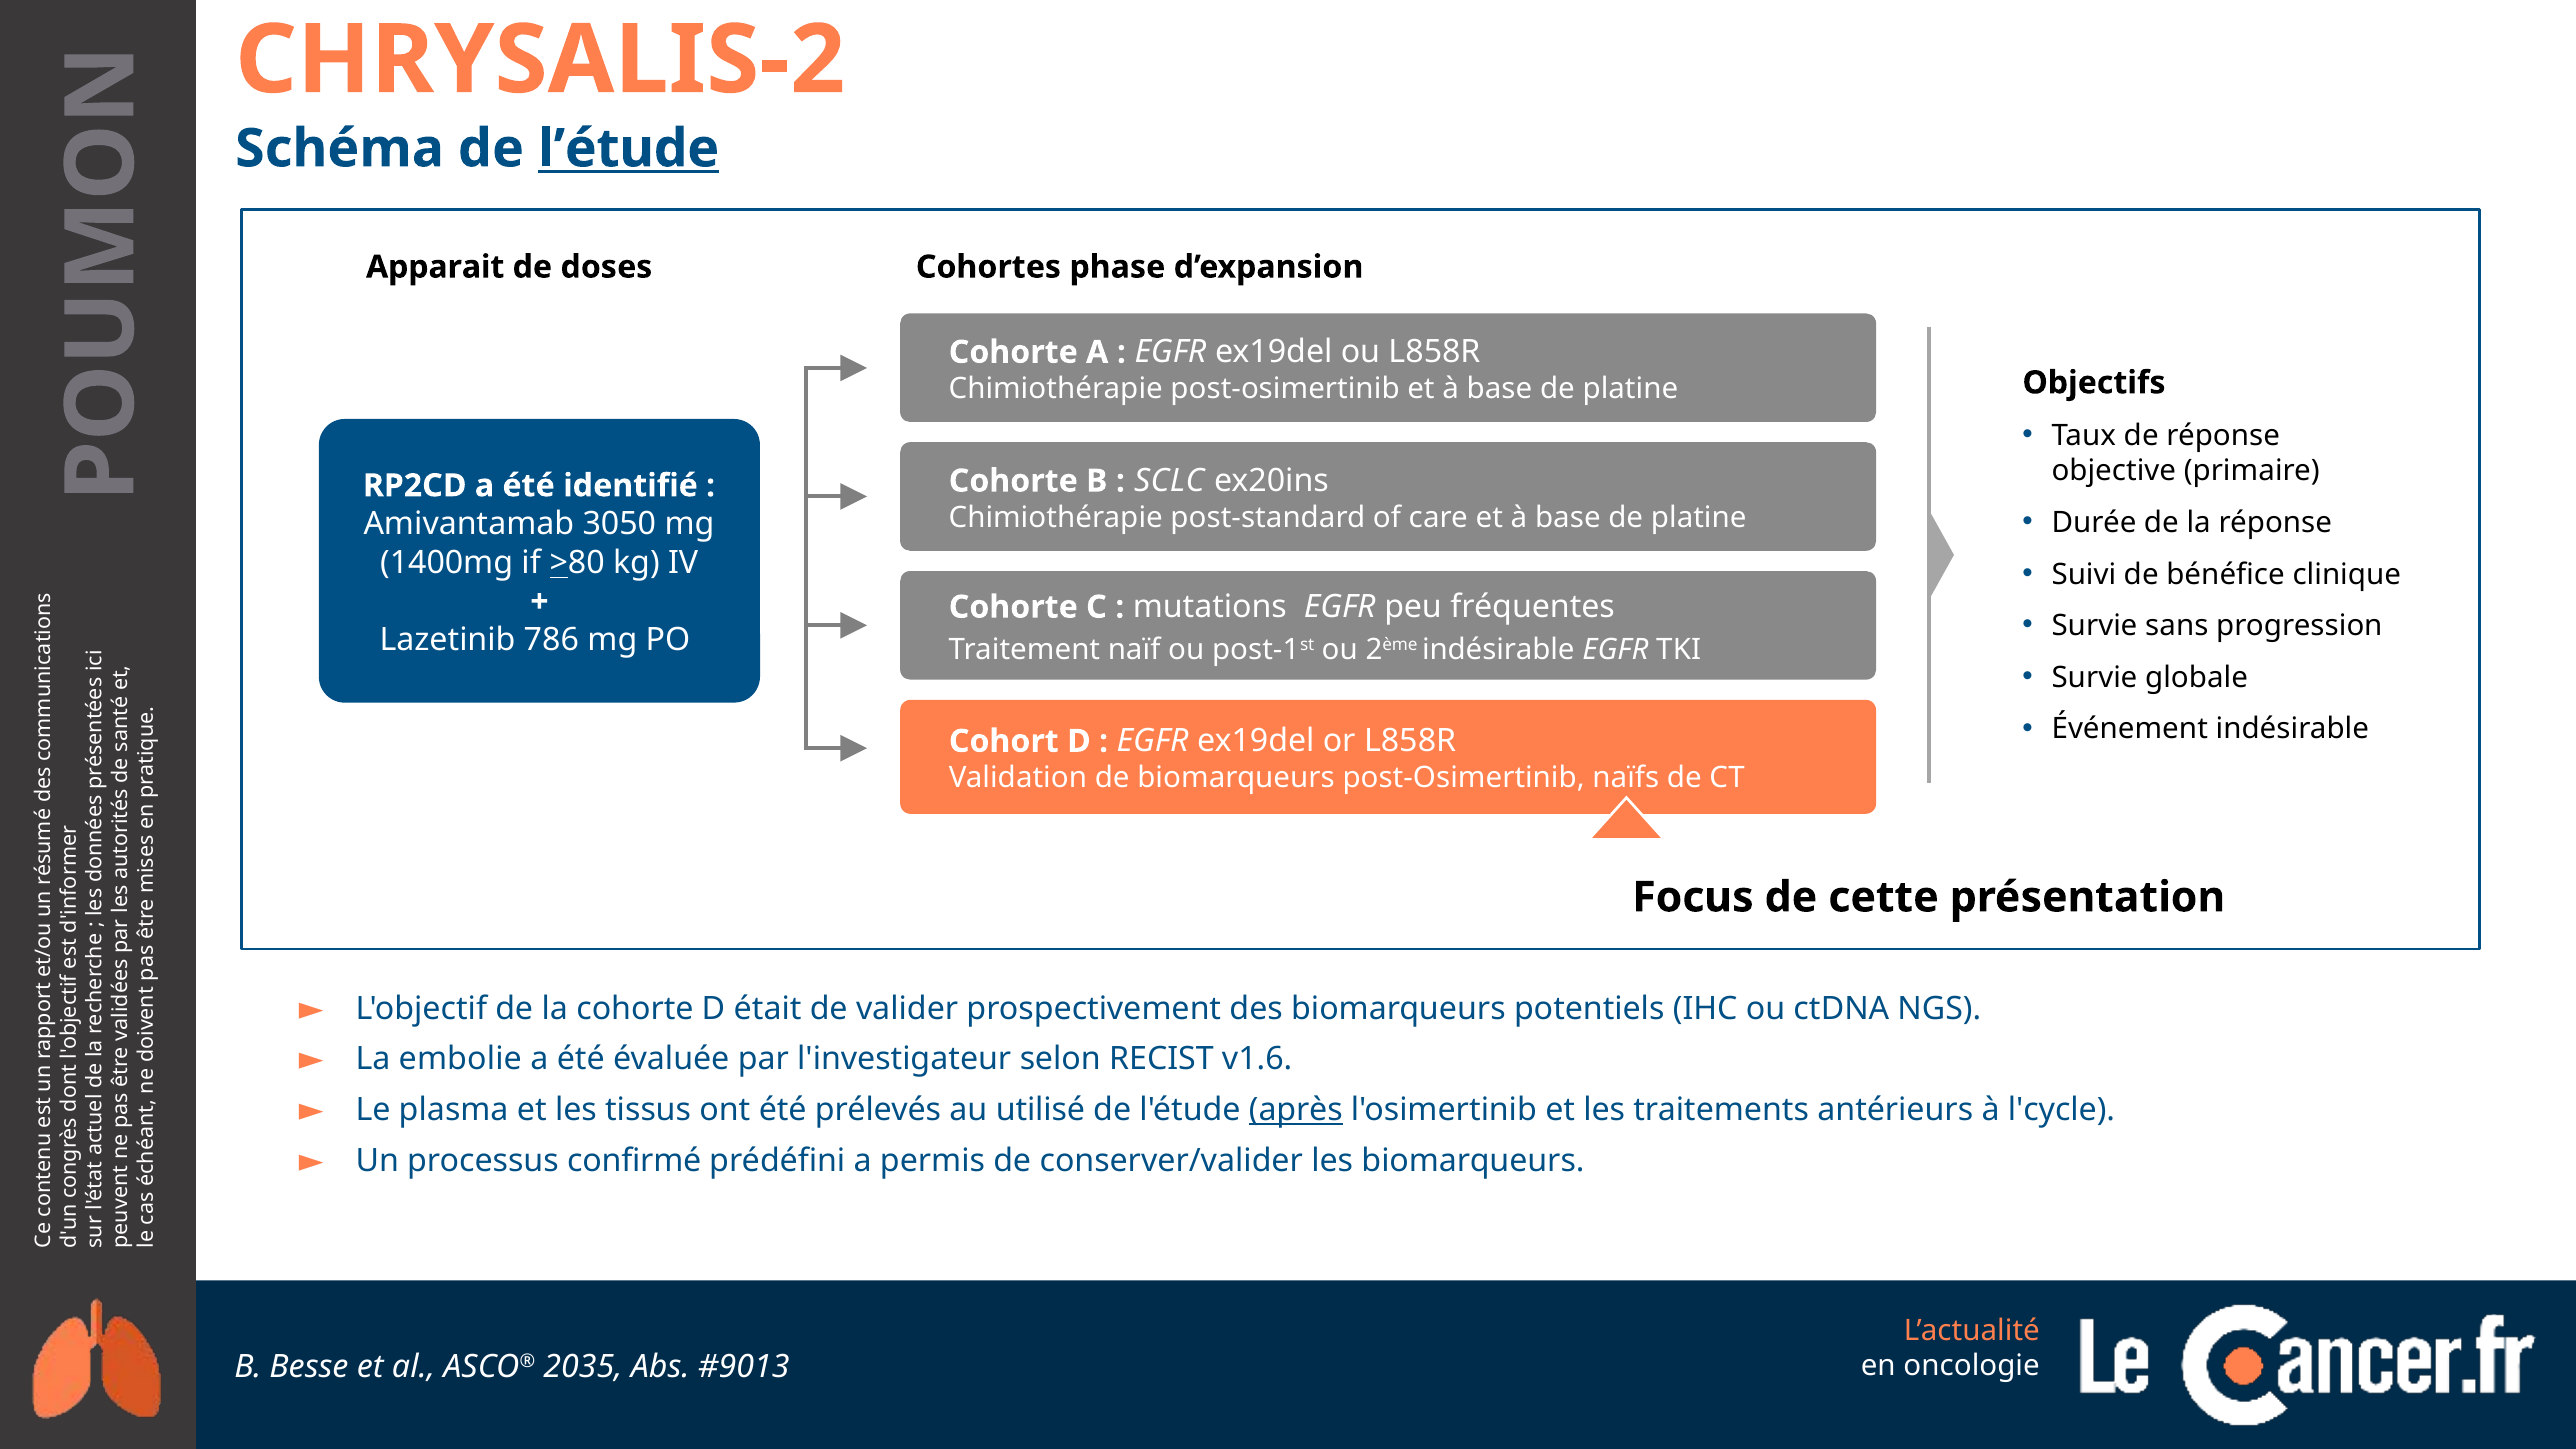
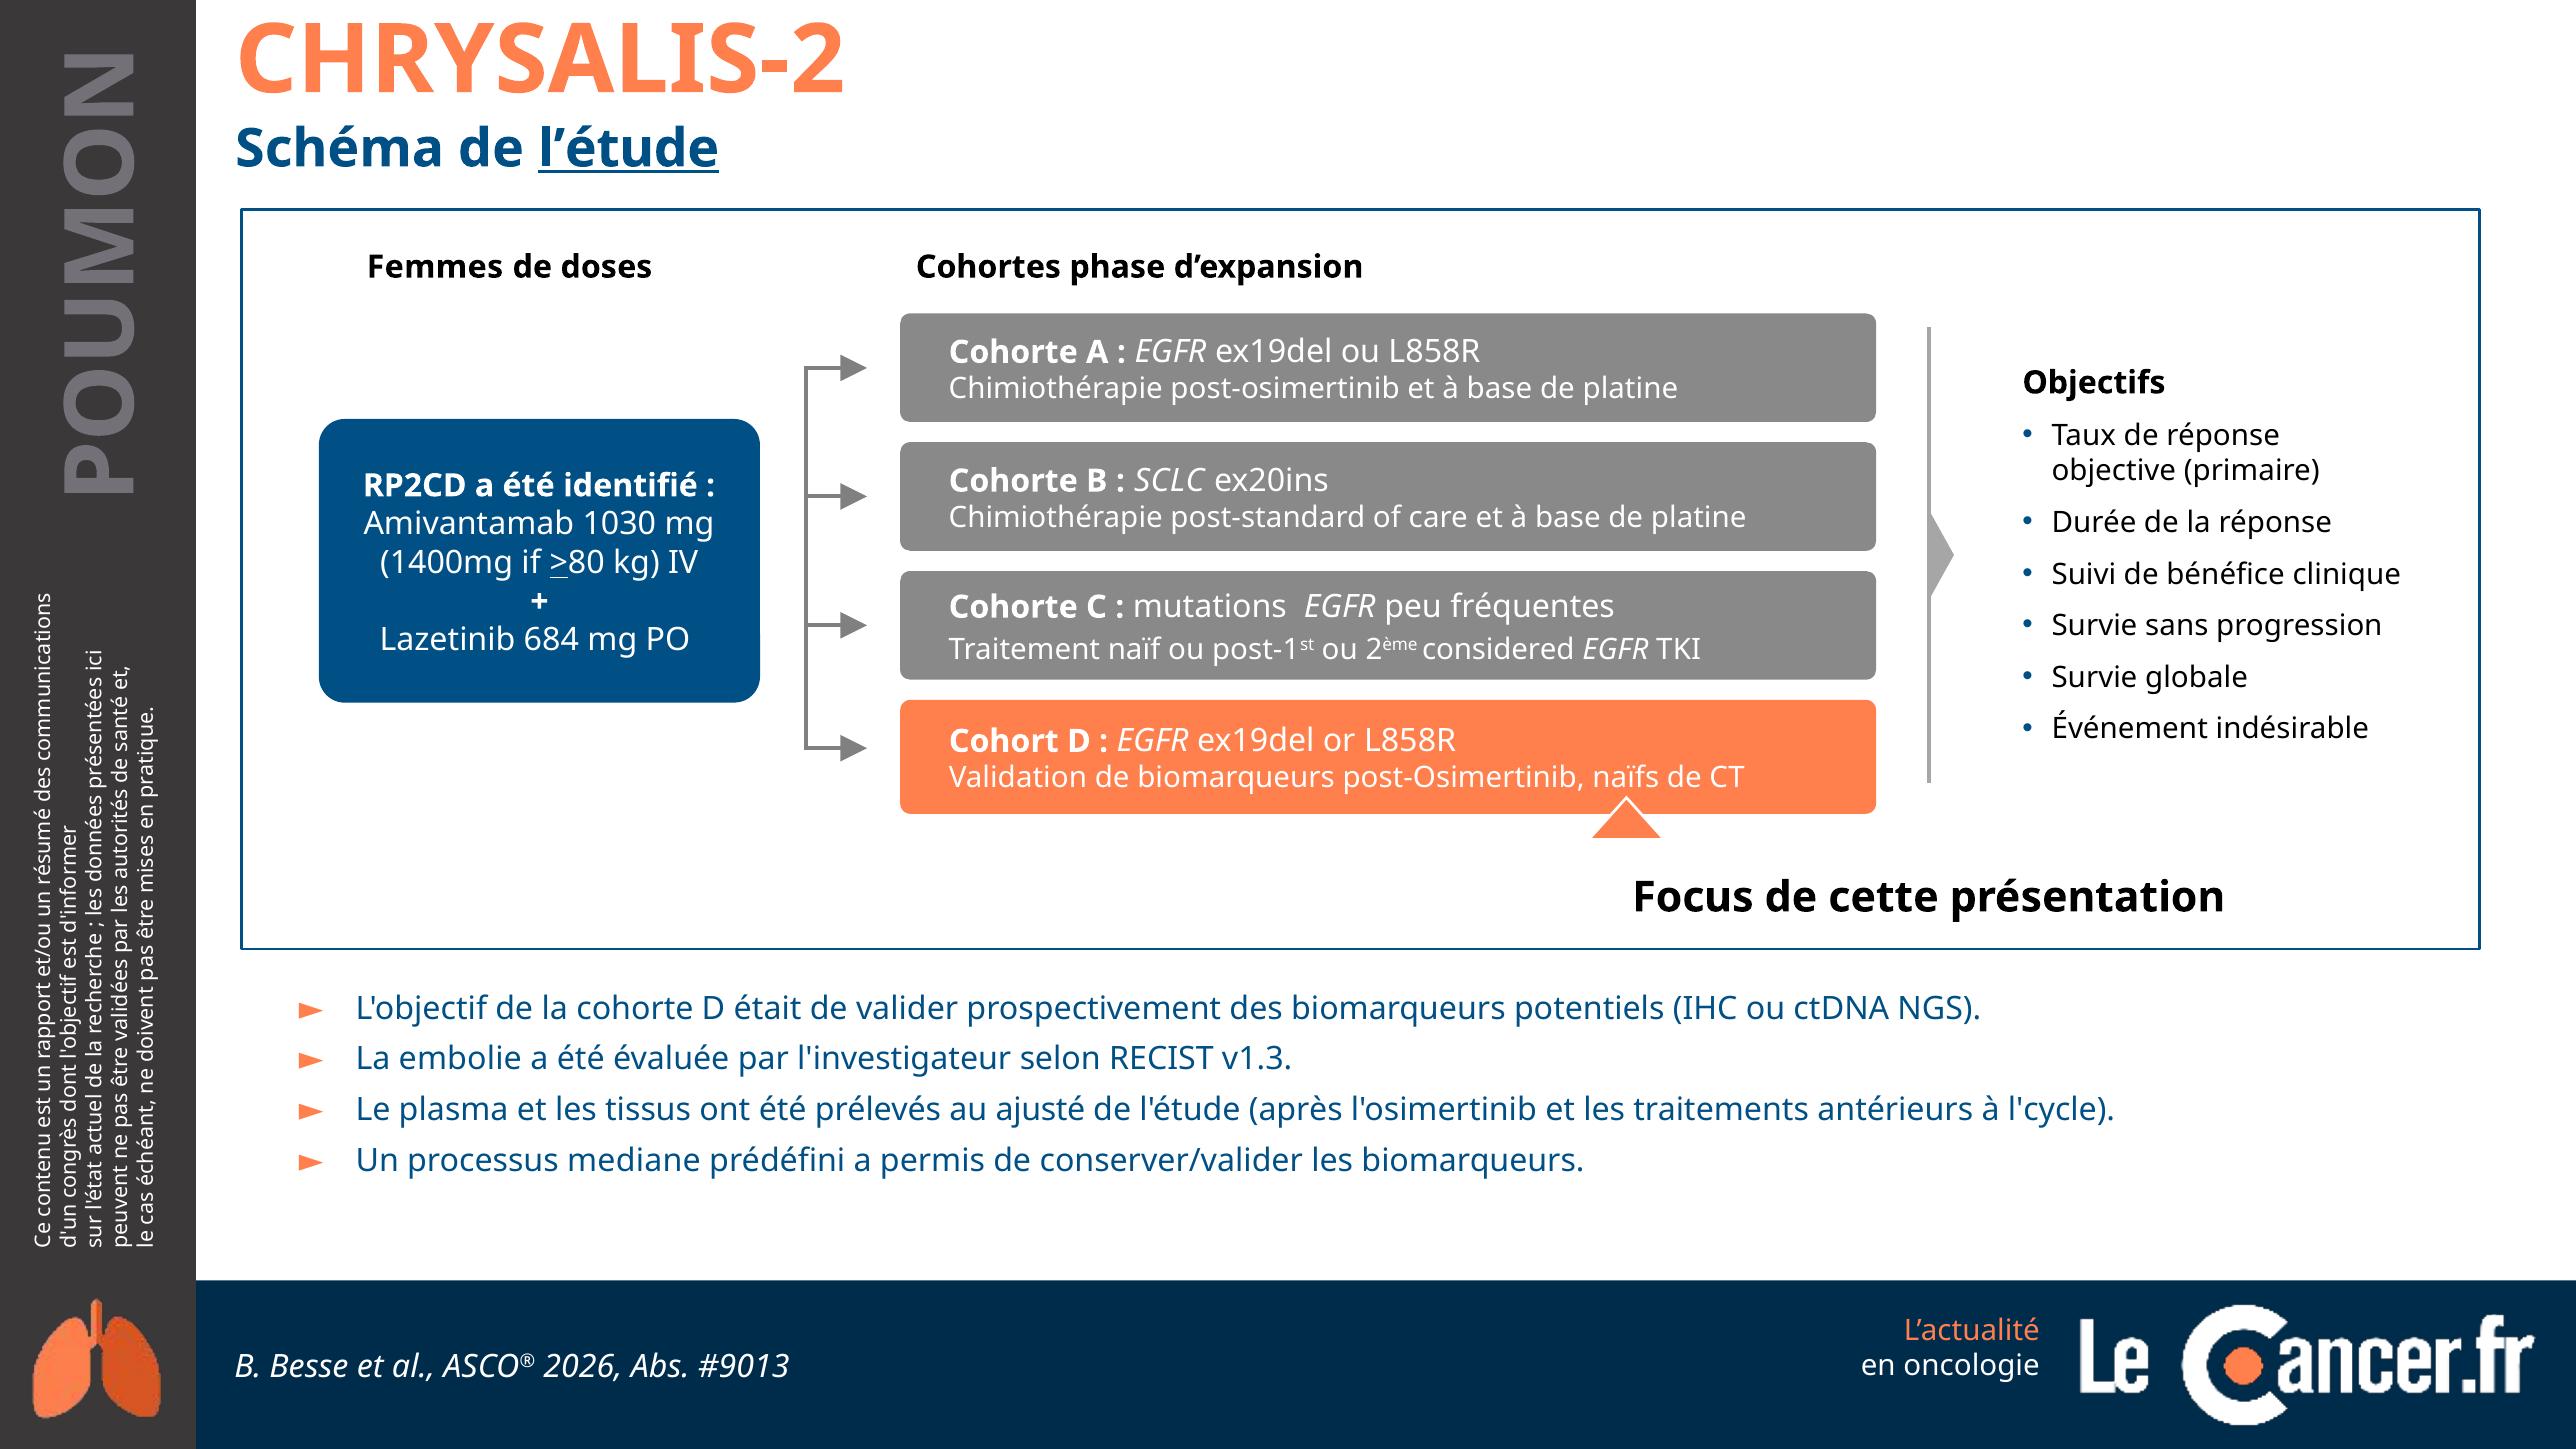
Apparait: Apparait -> Femmes (435, 267)
3050: 3050 -> 1030 (619, 524)
786: 786 -> 684 (551, 640)
2ème indésirable: indésirable -> considered (1498, 649)
v1.6: v1.6 -> v1.3 (1257, 1059)
utilisé: utilisé -> ajusté (1040, 1110)
après underline: present -> none (1296, 1110)
confirmé: confirmé -> mediane (634, 1161)
2035: 2035 -> 2026 (583, 1367)
